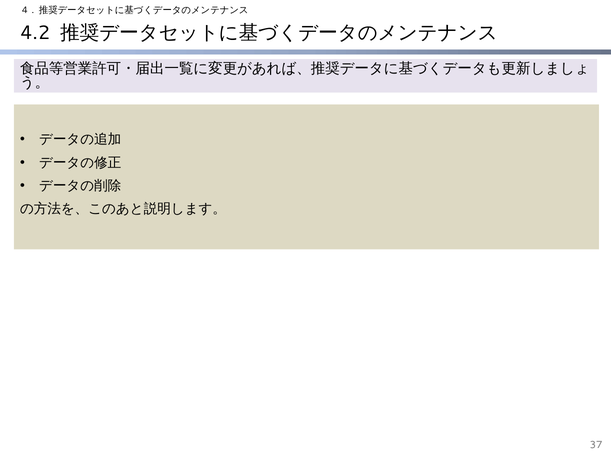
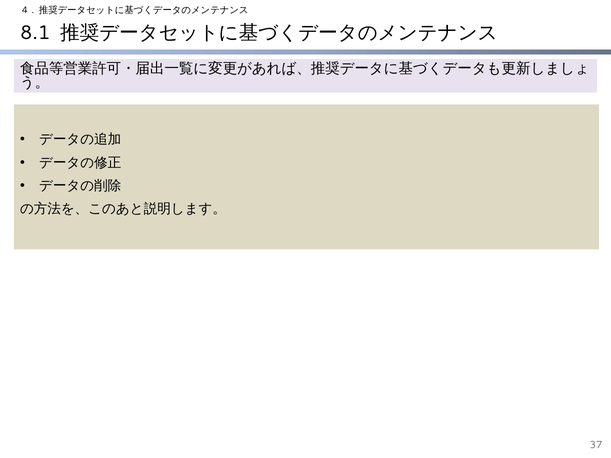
4.2: 4.2 -> 8.1 (35, 33)
